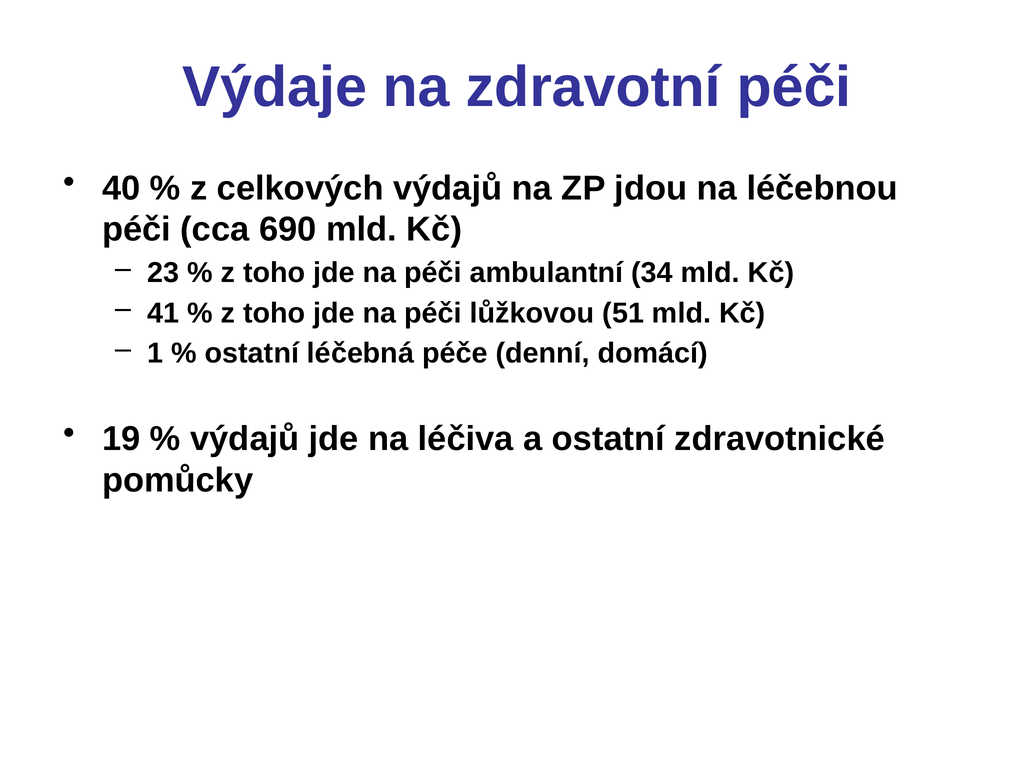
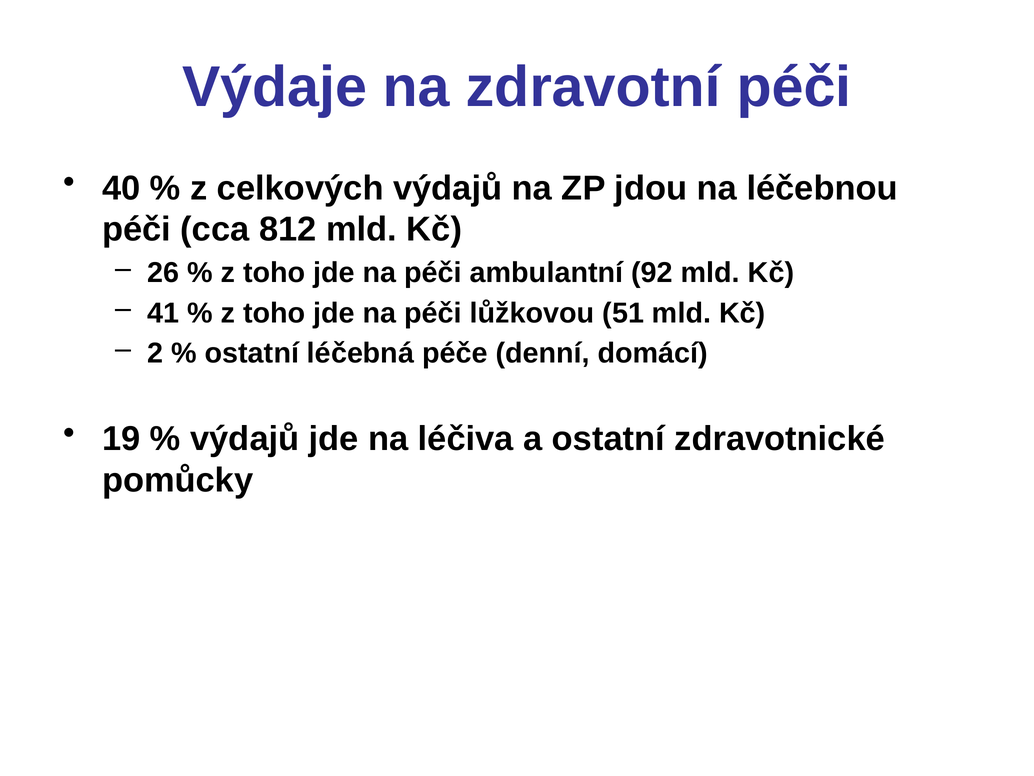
690: 690 -> 812 (288, 229)
23: 23 -> 26 (163, 273)
34: 34 -> 92 (652, 273)
1: 1 -> 2 (155, 353)
